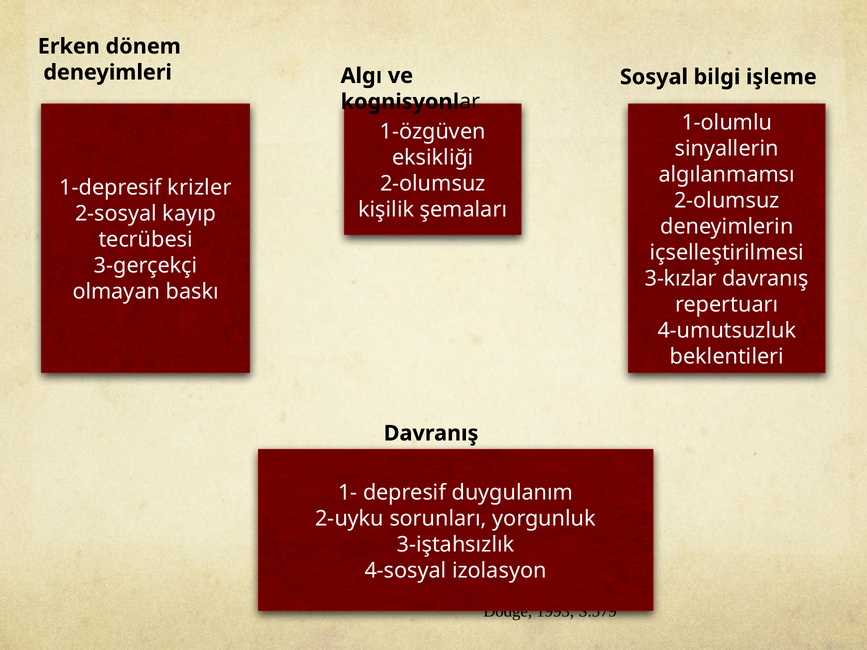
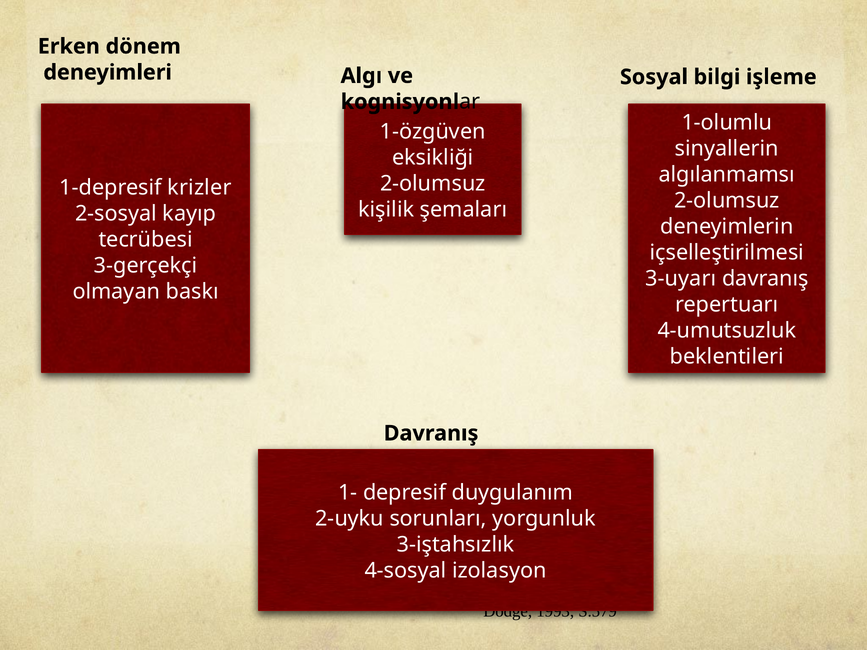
3-kızlar: 3-kızlar -> 3-uyarı (681, 279)
